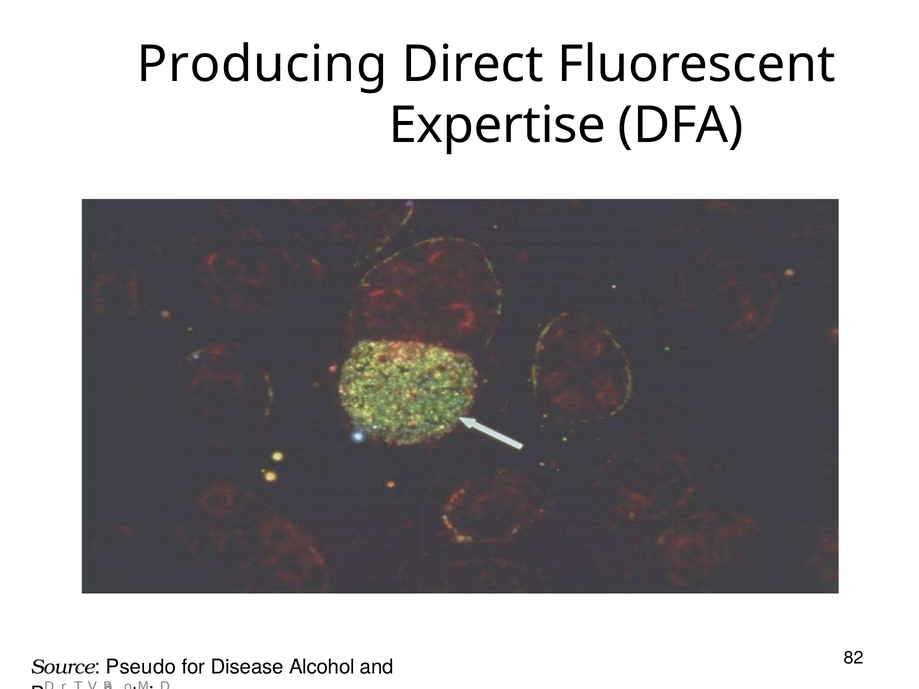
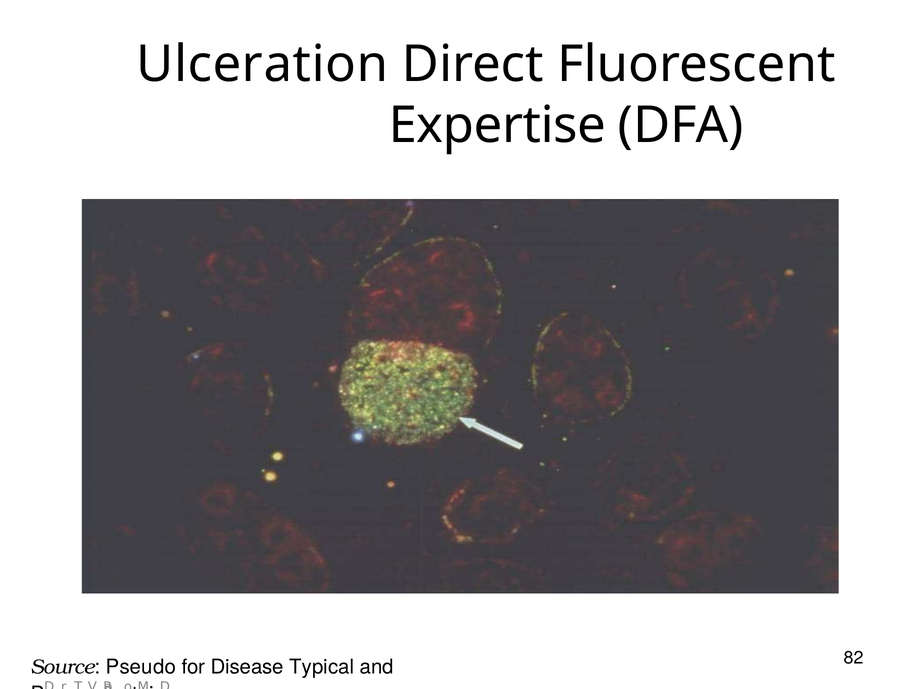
Producing: Producing -> Ulceration (262, 64)
Alcohol: Alcohol -> Typical (322, 667)
